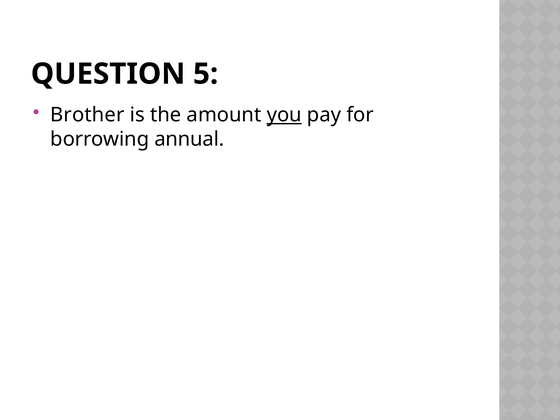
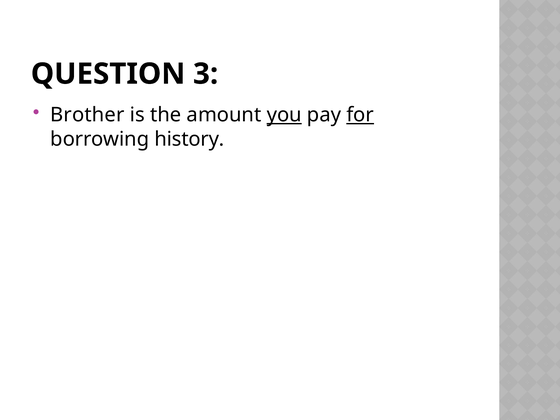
5: 5 -> 3 (206, 74)
for underline: none -> present (360, 115)
annual: annual -> history (189, 139)
